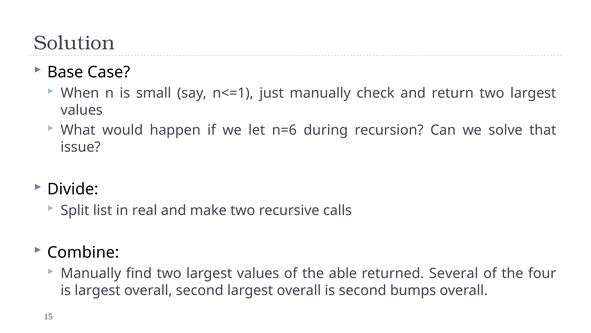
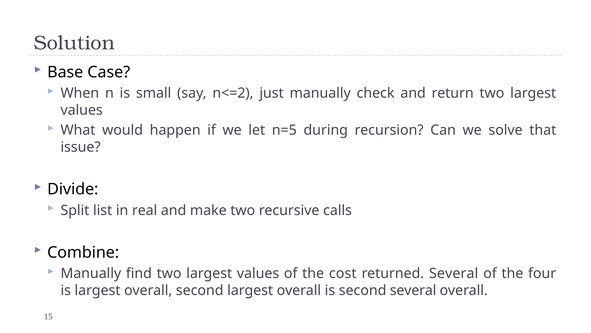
n<=1: n<=1 -> n<=2 (233, 93)
n=6: n=6 -> n=5 (284, 130)
able: able -> cost (343, 273)
second bumps: bumps -> several (413, 290)
